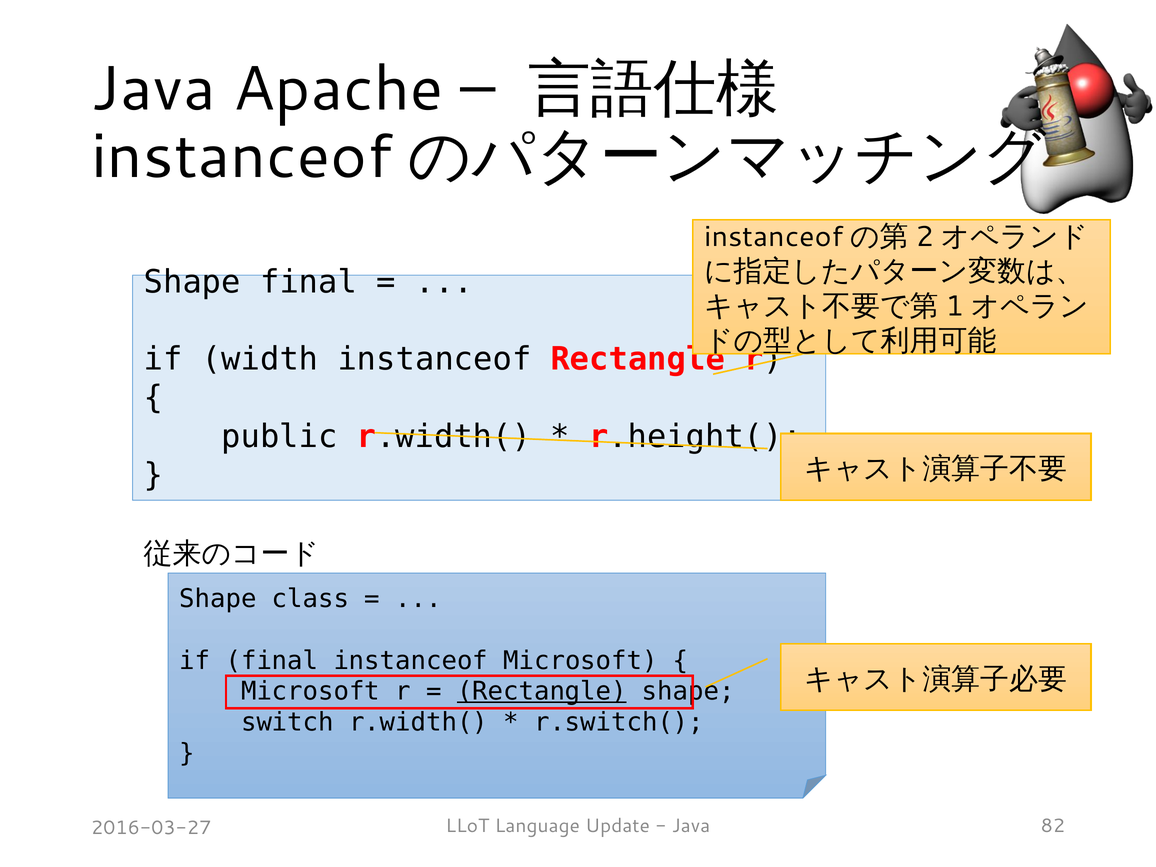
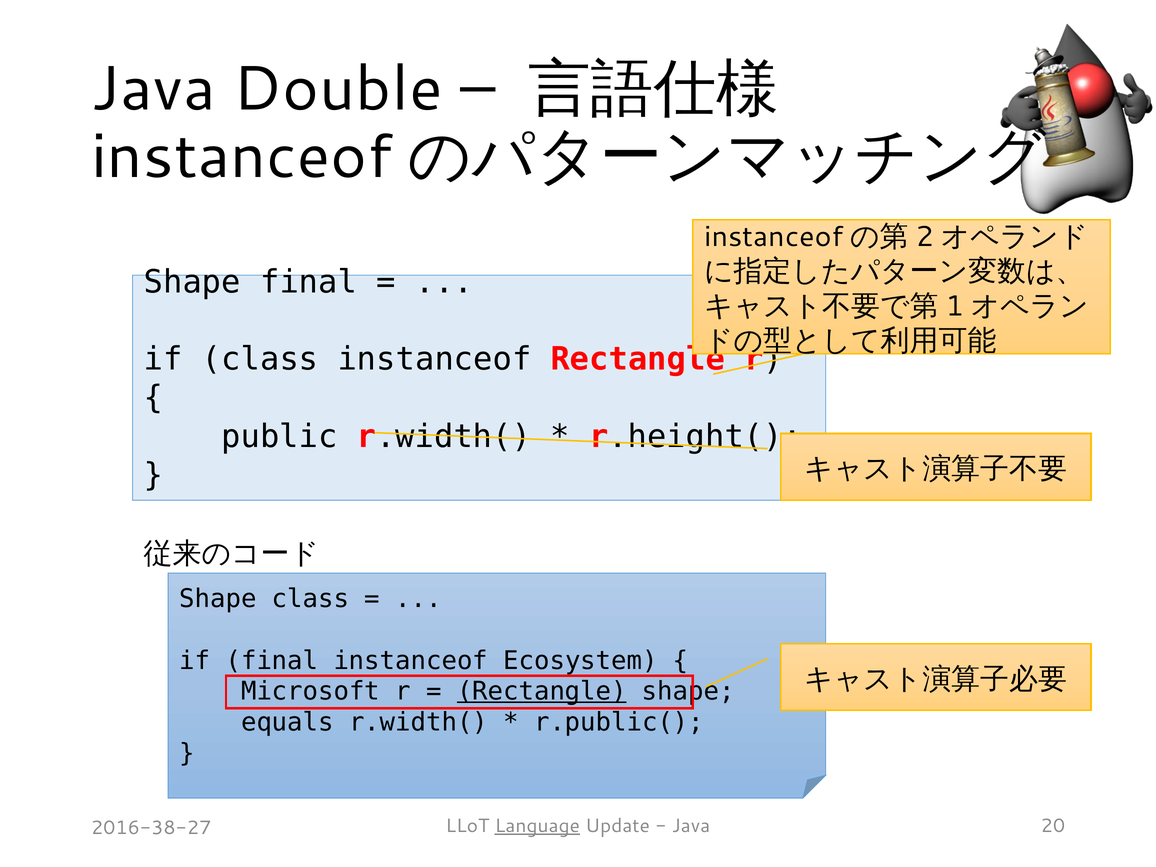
Apache: Apache -> Double (338, 89)
if width: width -> class (260, 359)
instanceof Microsoft: Microsoft -> Ecosystem (580, 661)
switch: switch -> equals (287, 722)
r.switch(: r.switch( -> r.public( (619, 722)
Language underline: none -> present (537, 826)
82: 82 -> 20 (1053, 826)
2016-03-27: 2016-03-27 -> 2016-38-27 (151, 828)
